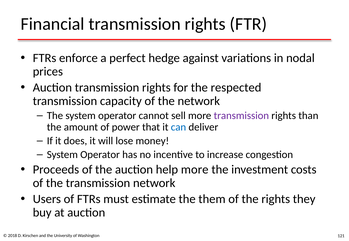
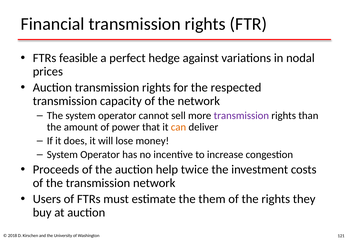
enforce: enforce -> feasible (78, 58)
can colour: blue -> orange (178, 127)
help more: more -> twice (195, 170)
